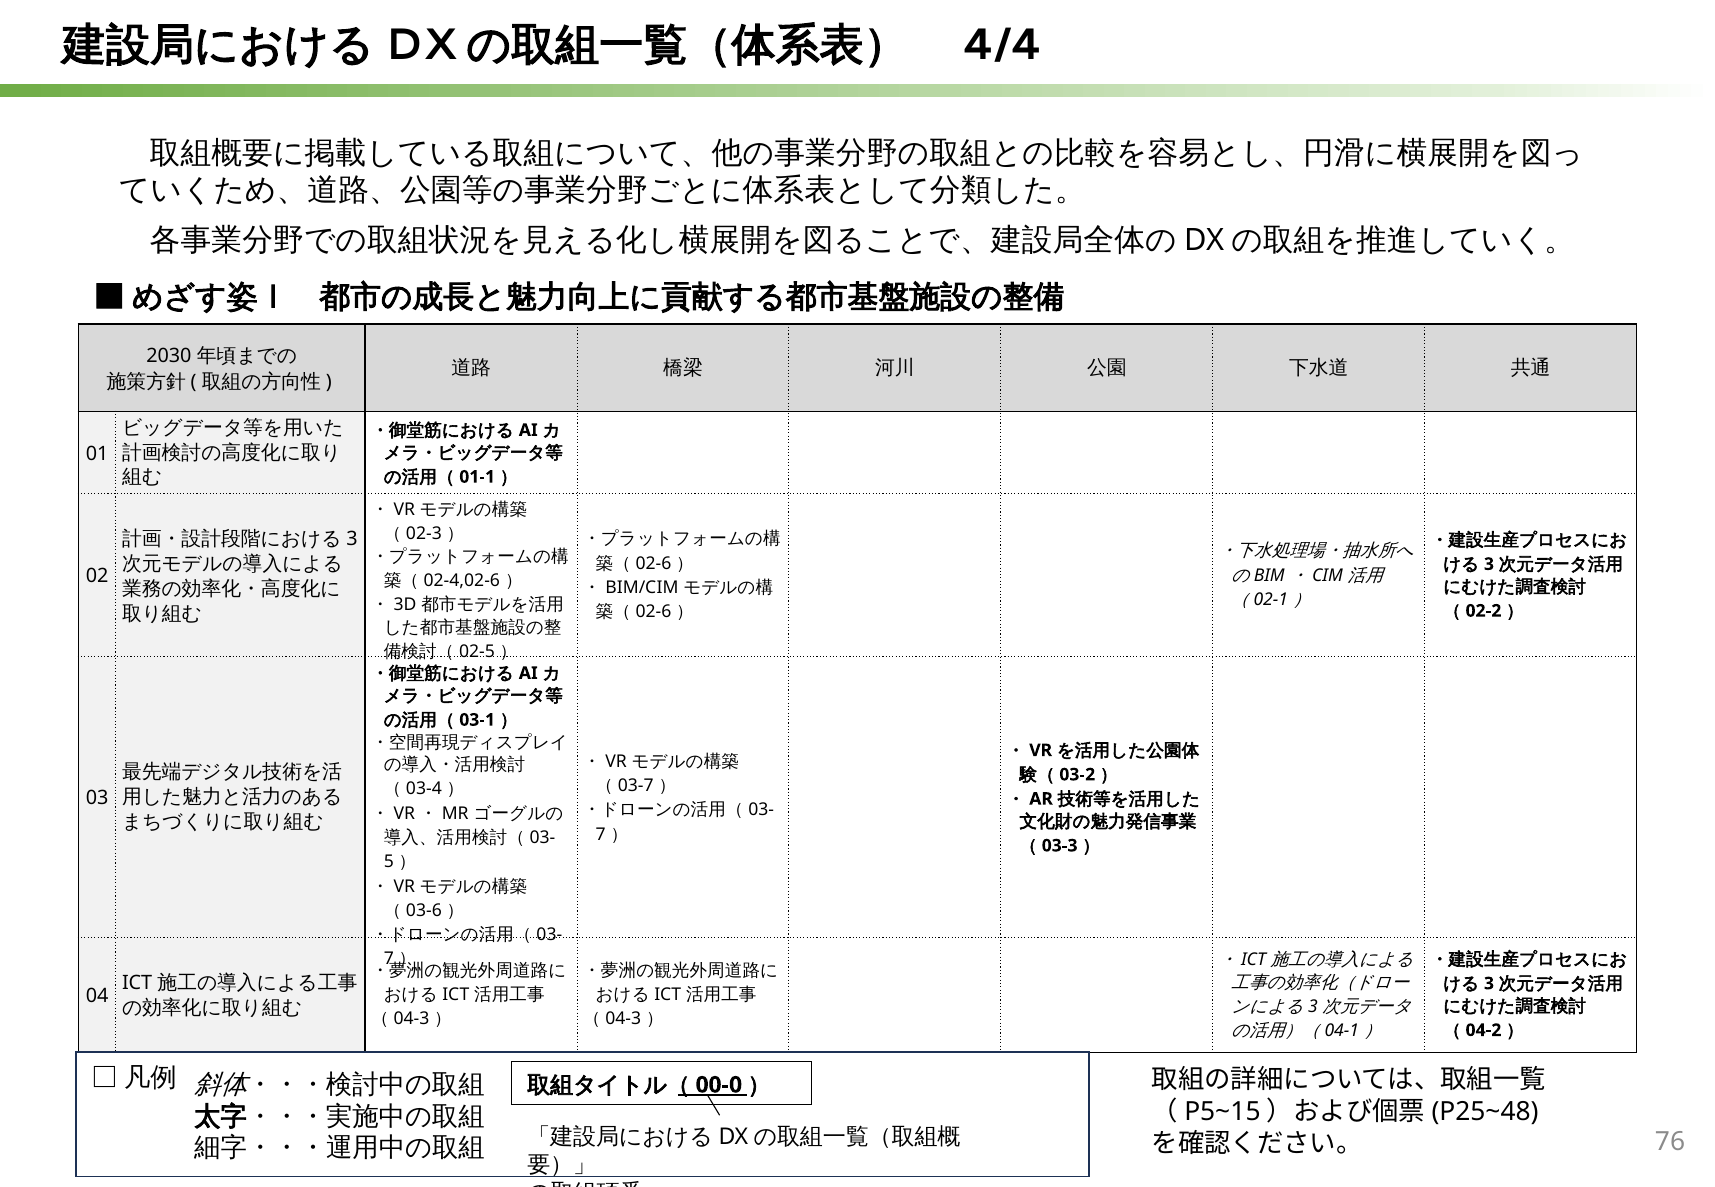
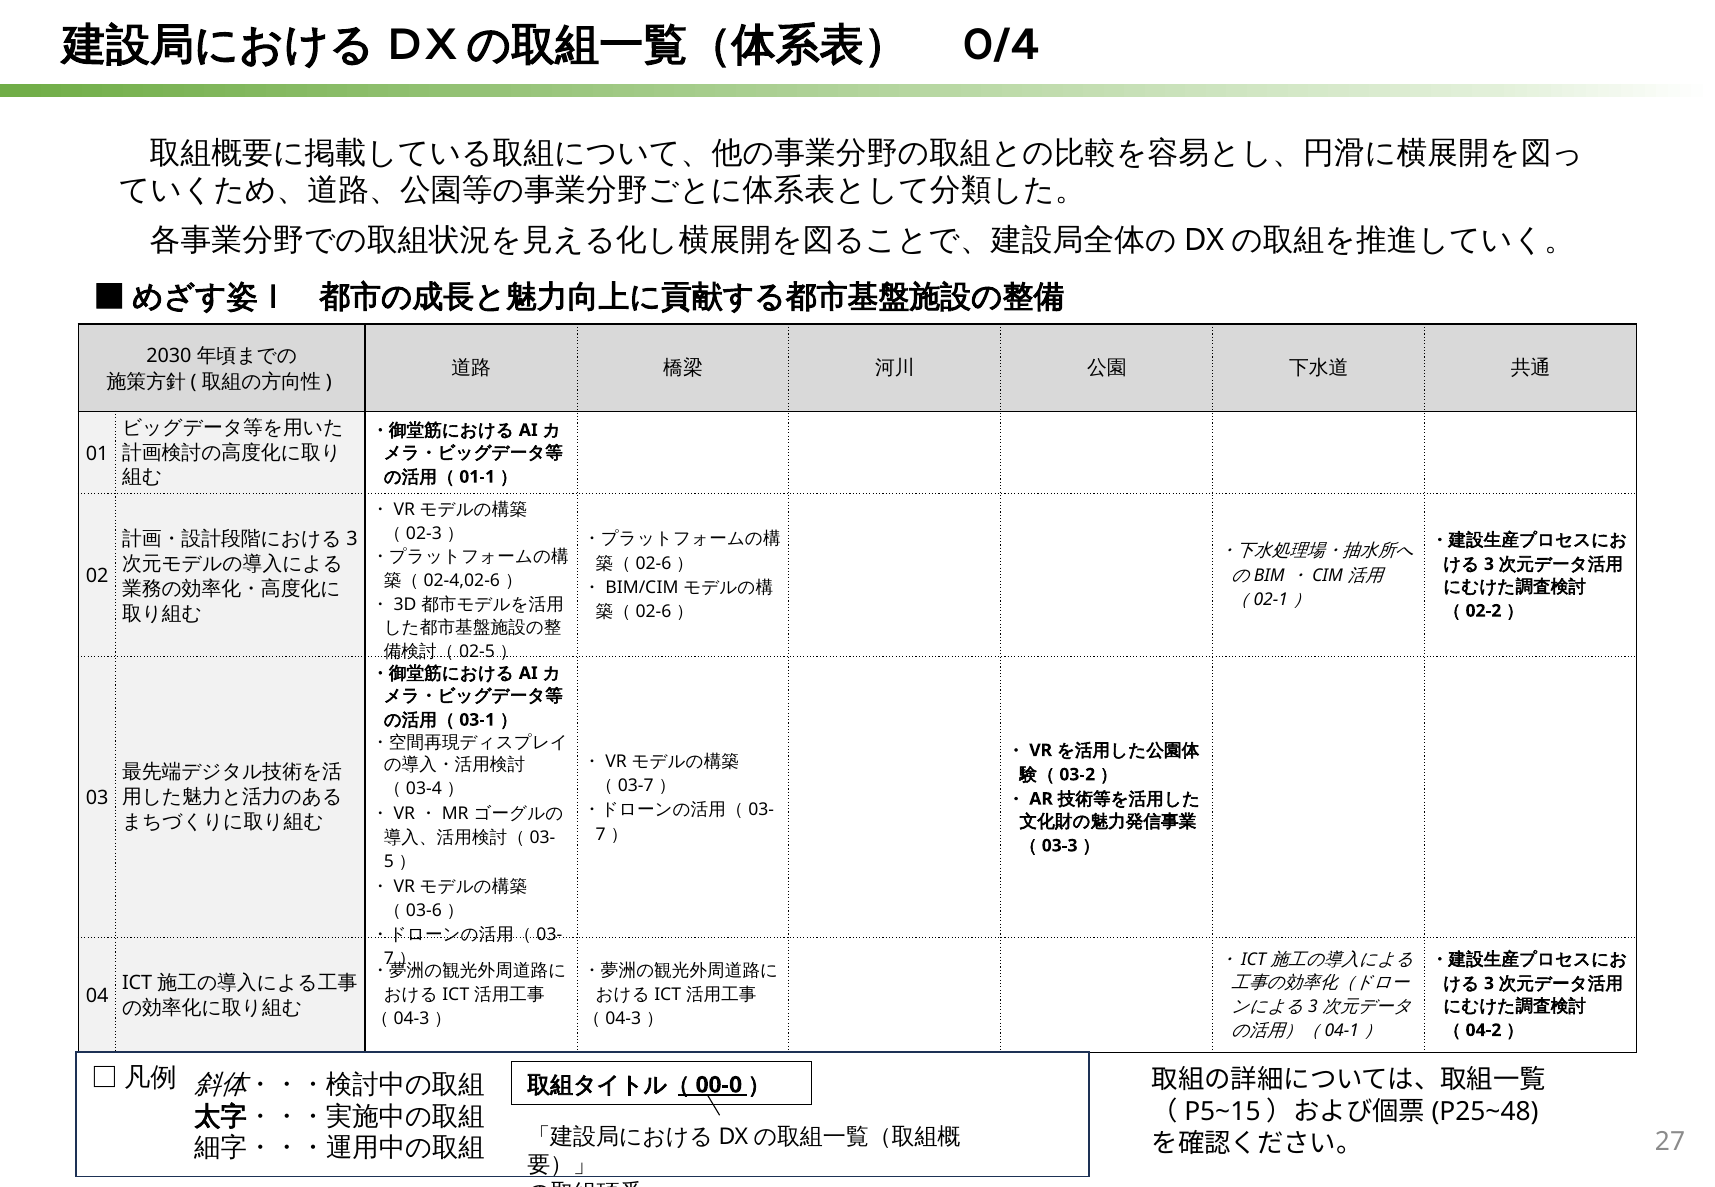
4/4: 4/4 -> 0/4 (1003, 45)
76: 76 -> 27 (1670, 1143)
